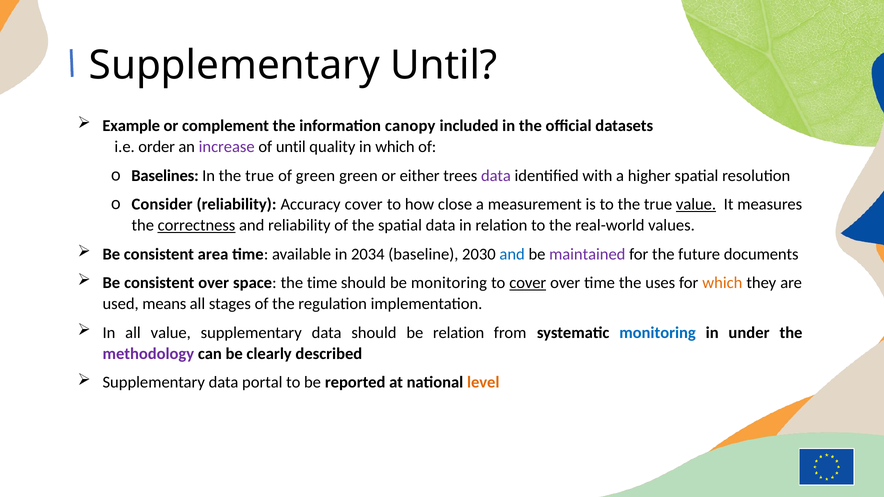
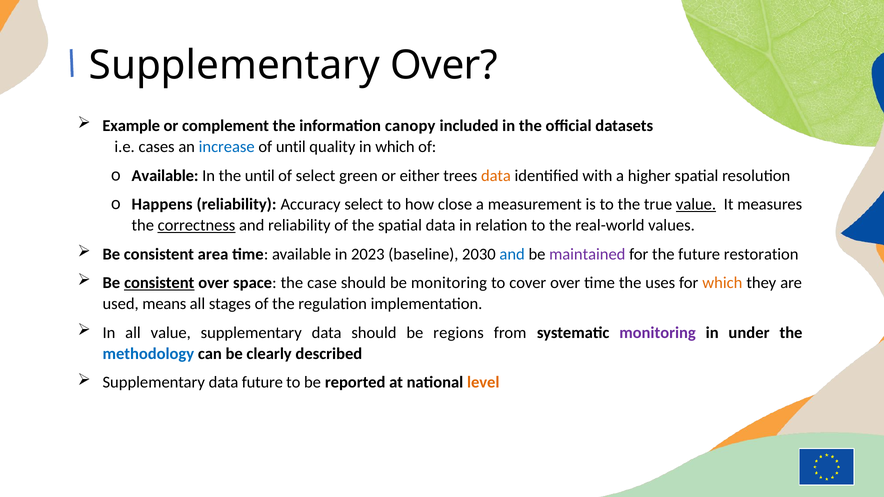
Supplementary Until: Until -> Over (444, 65)
order: order -> cases (157, 147)
increase colour: purple -> blue (227, 147)
Baselines: Baselines -> Available (165, 176)
In the true: true -> until (260, 176)
of green: green -> select (316, 176)
data colour: purple -> orange (496, 176)
Consider: Consider -> Happens (162, 204)
Accuracy cover: cover -> select (364, 204)
2034: 2034 -> 2023 (368, 254)
documents: documents -> restoration (761, 254)
consistent underline: none -> present (159, 283)
the time: time -> case (322, 283)
cover underline: present -> none (528, 283)
be relation: relation -> regions (458, 333)
monitoring colour: blue -> purple (658, 333)
methodology colour: purple -> blue (148, 354)
data portal: portal -> future (262, 383)
